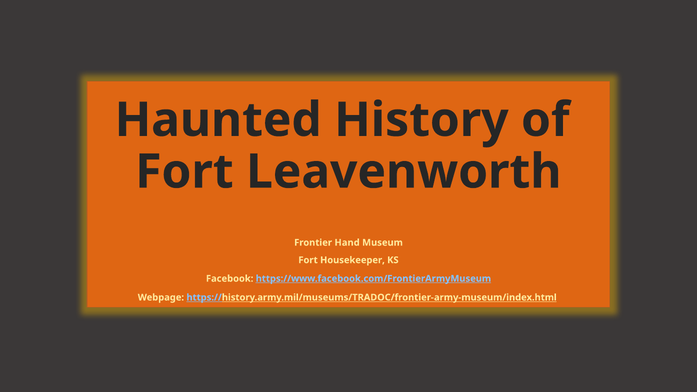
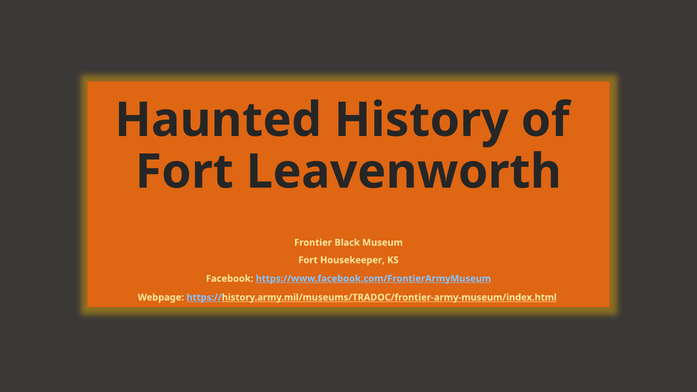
Hand: Hand -> Black (347, 243)
